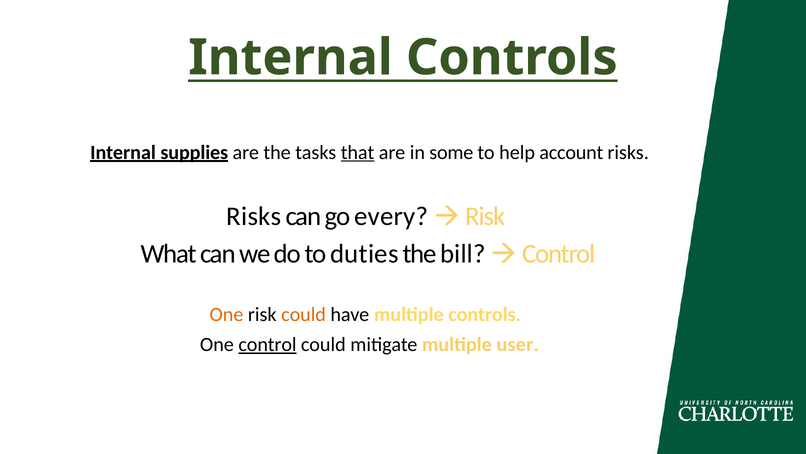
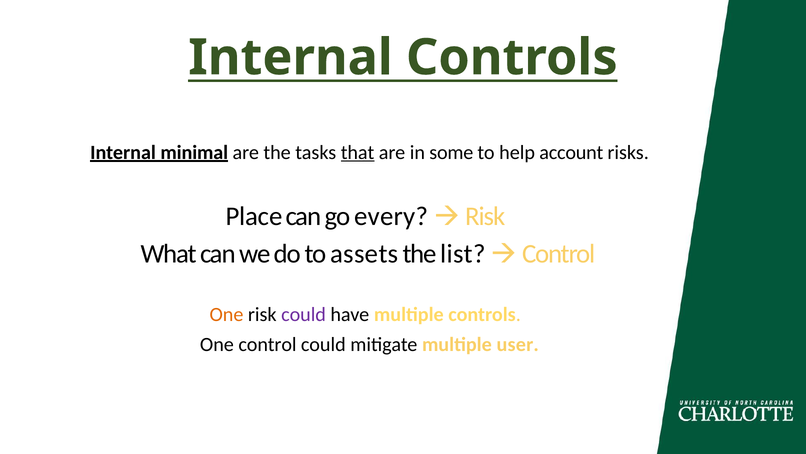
supplies: supplies -> minimal (194, 152)
Risks: Risks -> Place (254, 216)
duties: duties -> assets (364, 254)
bill: bill -> list (463, 254)
could colour: orange -> purple (304, 314)
control underline: present -> none (267, 344)
